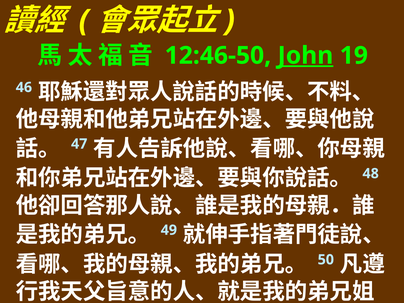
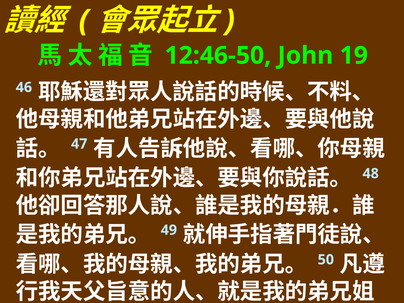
John underline: present -> none (305, 56)
